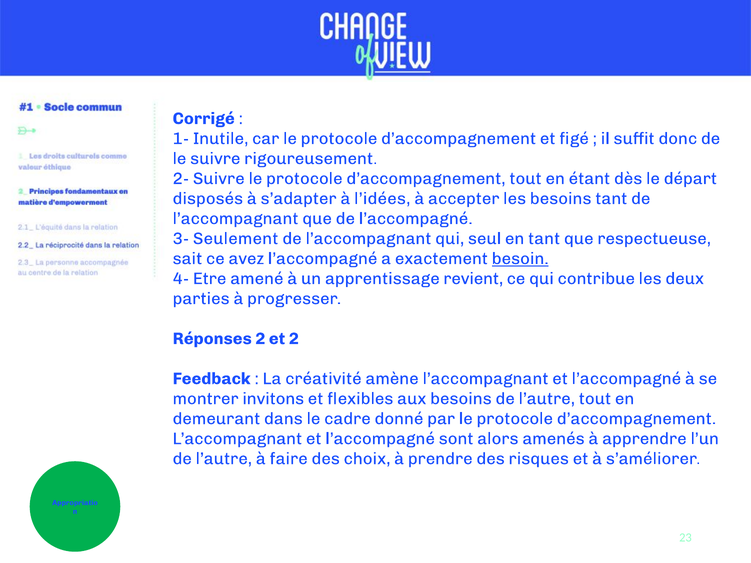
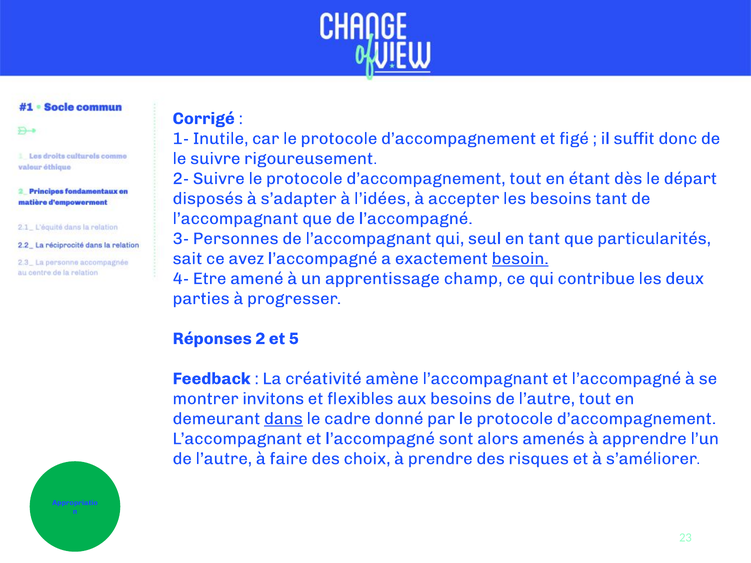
Seulement: Seulement -> Personnes (236, 239)
respectueuse: respectueuse -> particularités (654, 239)
revient: revient -> champ (473, 279)
et 2: 2 -> 5 (294, 339)
dans underline: none -> present (283, 419)
